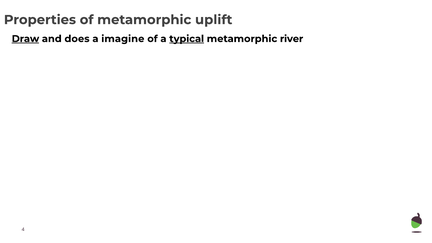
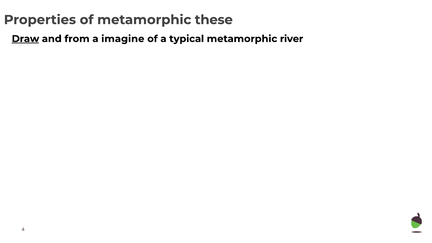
uplift: uplift -> these (214, 20)
does: does -> from (77, 39)
typical underline: present -> none (187, 39)
